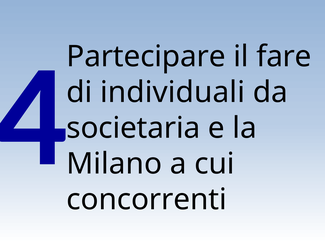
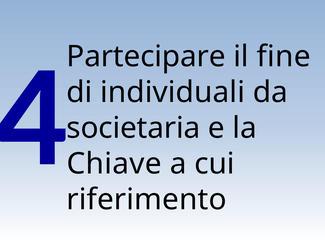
fare: fare -> fine (284, 56)
Milano: Milano -> Chiave (114, 164)
concorrenti: concorrenti -> riferimento (146, 199)
